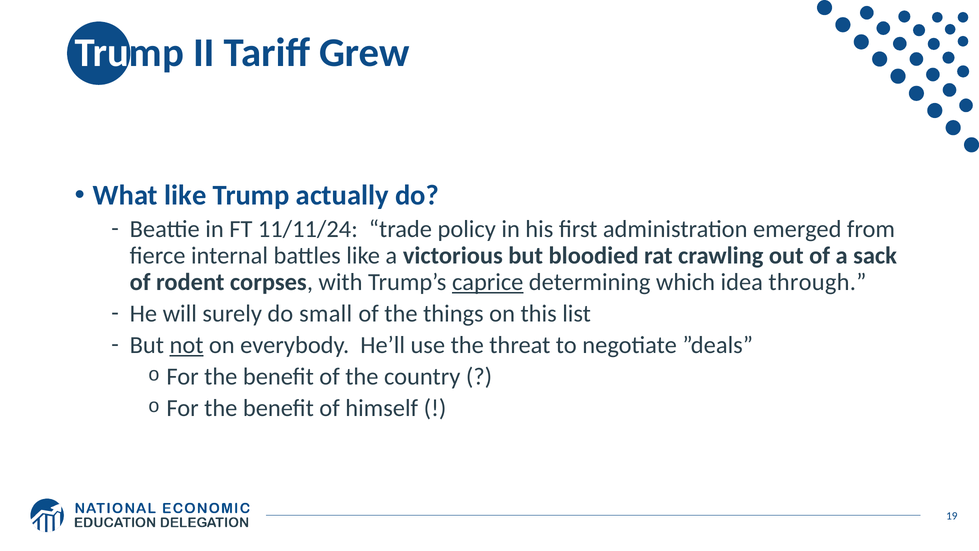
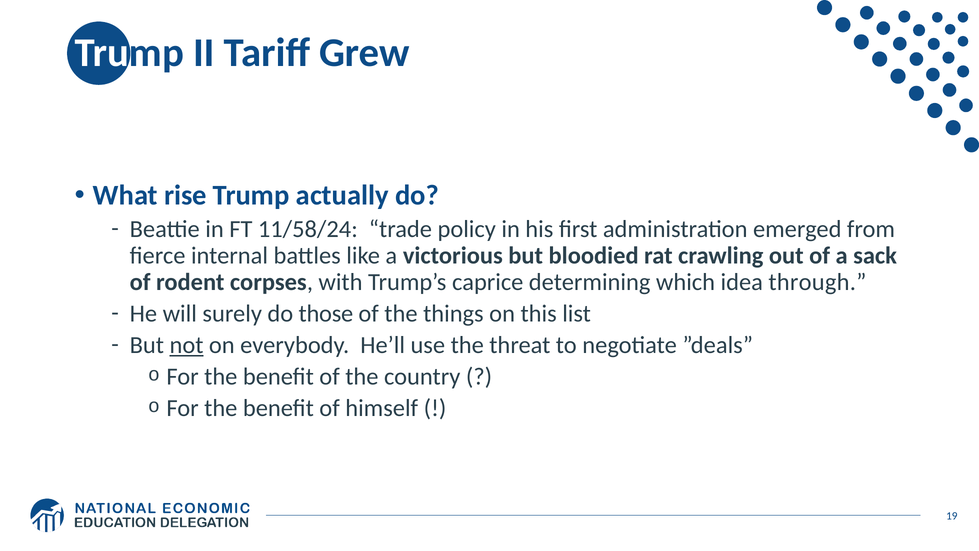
What like: like -> rise (185, 195)
11/11/24: 11/11/24 -> 11/58/24 (308, 229)
caprice underline: present -> none (488, 282)
small: small -> those (326, 314)
